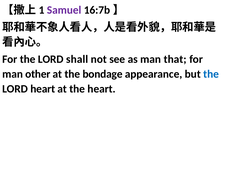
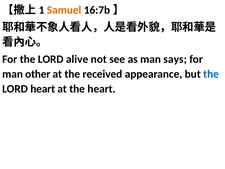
Samuel colour: purple -> orange (64, 10)
shall: shall -> alive (77, 59)
that: that -> says (175, 59)
bondage: bondage -> received (102, 74)
